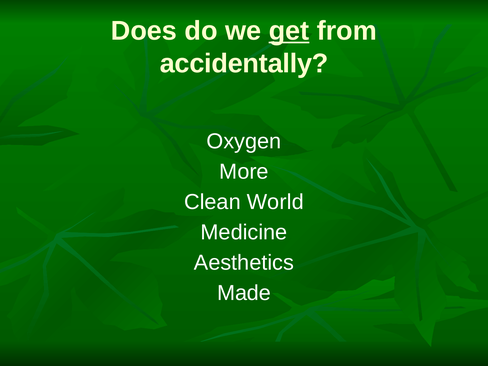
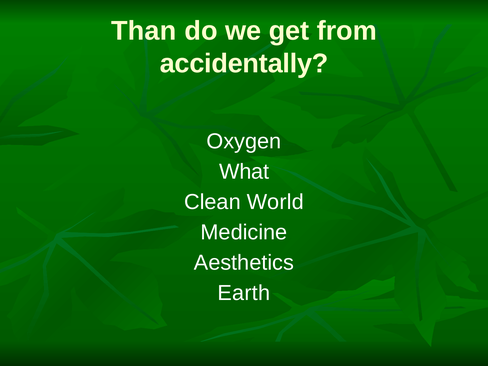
Does: Does -> Than (144, 31)
get underline: present -> none (289, 31)
More: More -> What (244, 172)
Made: Made -> Earth (244, 293)
